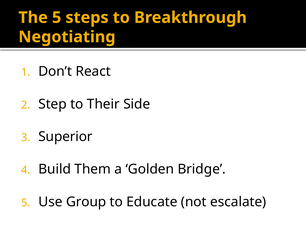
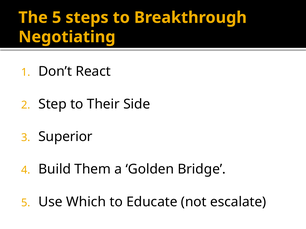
Group: Group -> Which (86, 202)
